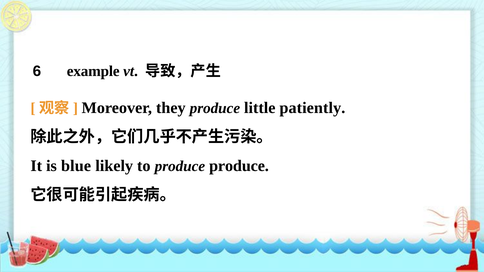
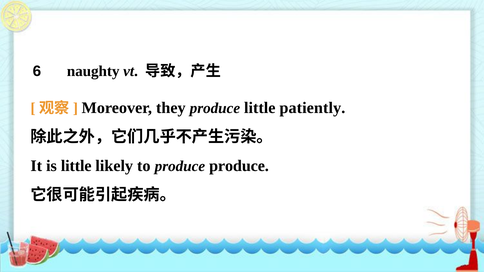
example: example -> naughty (93, 71)
is blue: blue -> little (76, 166)
